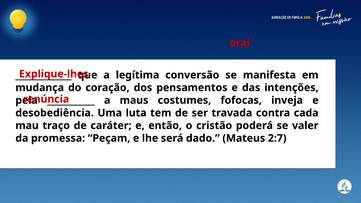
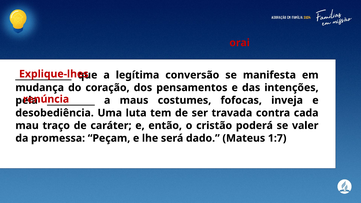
2:7: 2:7 -> 1:7 (277, 138)
